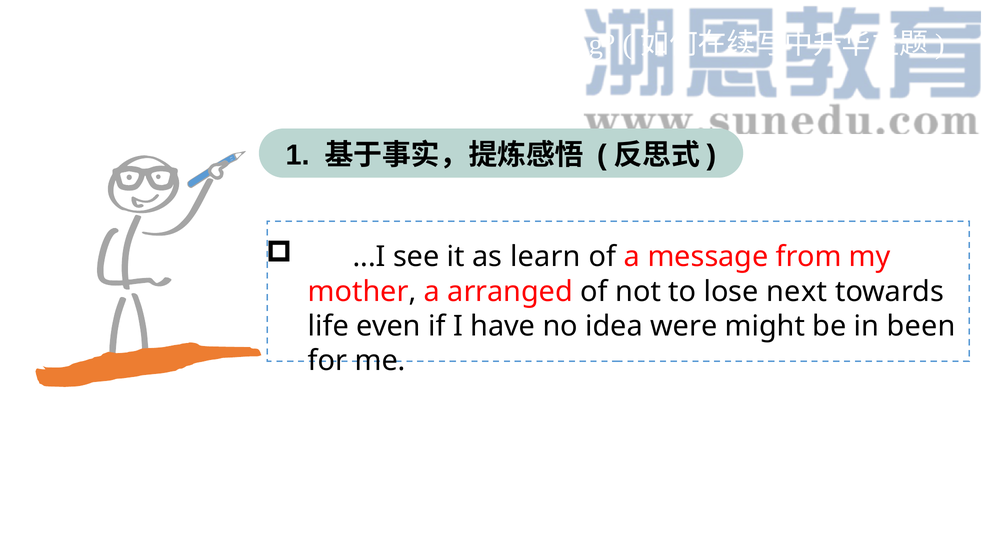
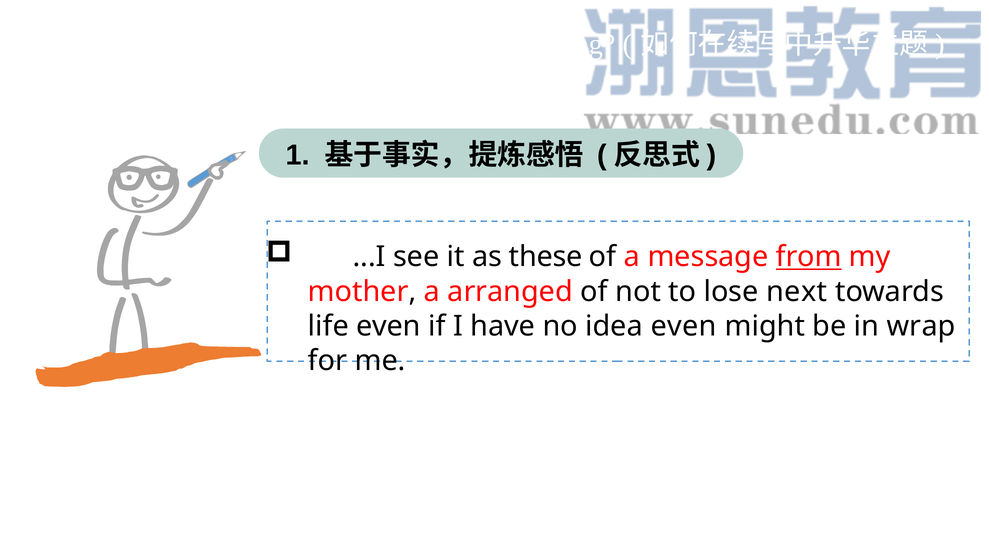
learn: learn -> these (546, 257)
from underline: none -> present (809, 257)
idea were: were -> even (684, 326)
been: been -> wrap (921, 326)
